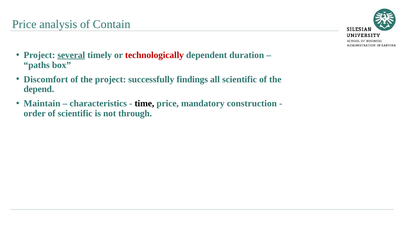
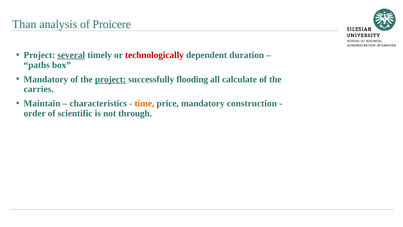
Price: Price -> Than (24, 24)
Contain: Contain -> Proicere (112, 24)
Discomfort: Discomfort -> Mandatory (46, 79)
project underline: none -> present (110, 79)
findings: findings -> flooding (192, 79)
all scientific: scientific -> calculate (240, 79)
depend: depend -> carries (39, 89)
time colour: black -> orange (144, 103)
